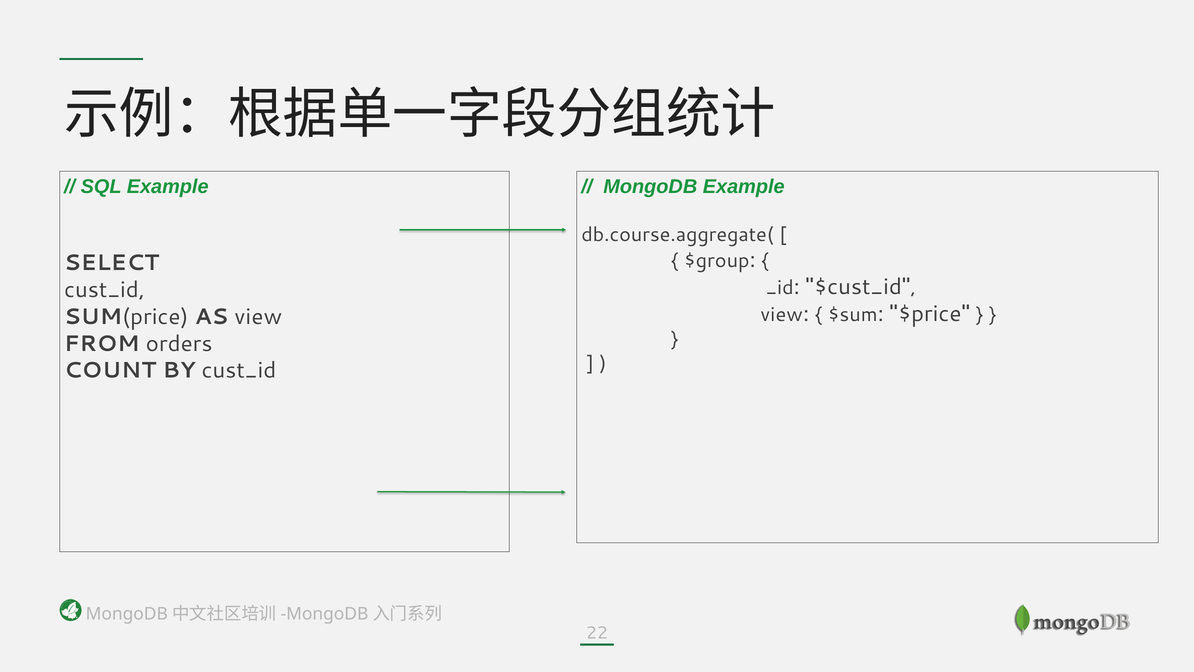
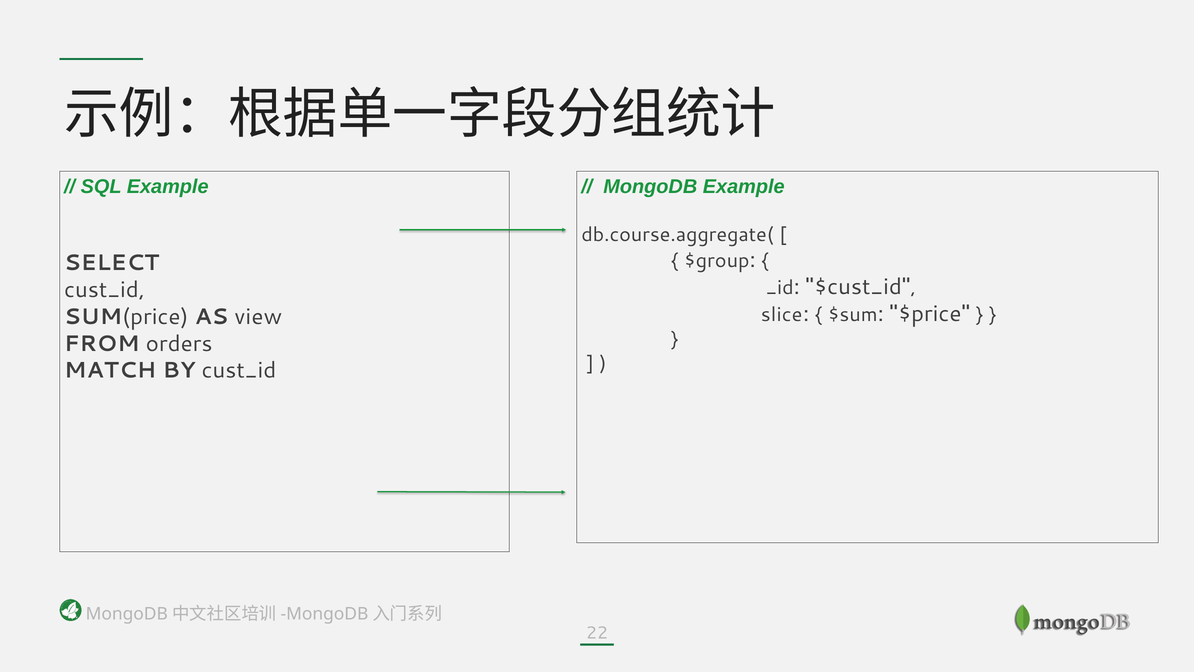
view: view -> slice (782, 314)
COUNT: COUNT -> MATCH (110, 370)
